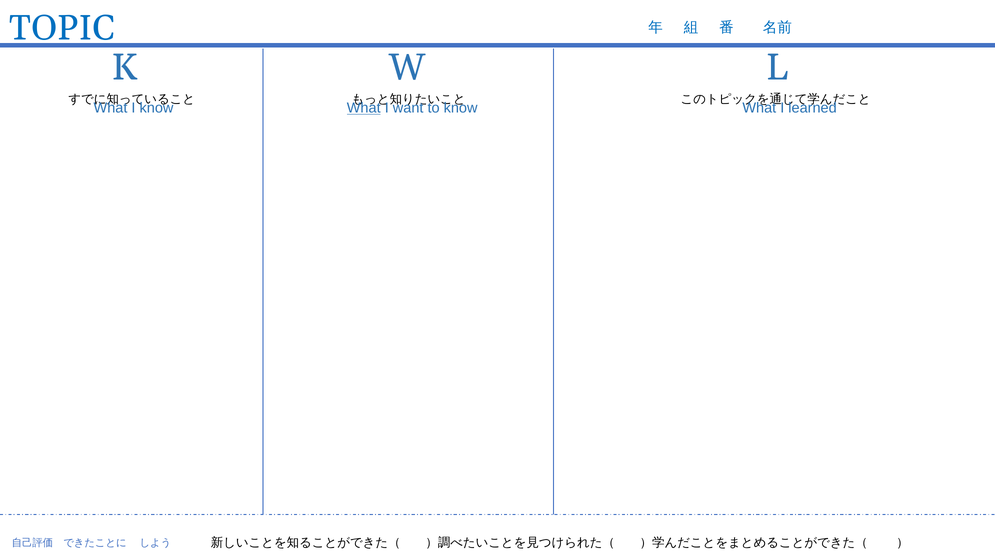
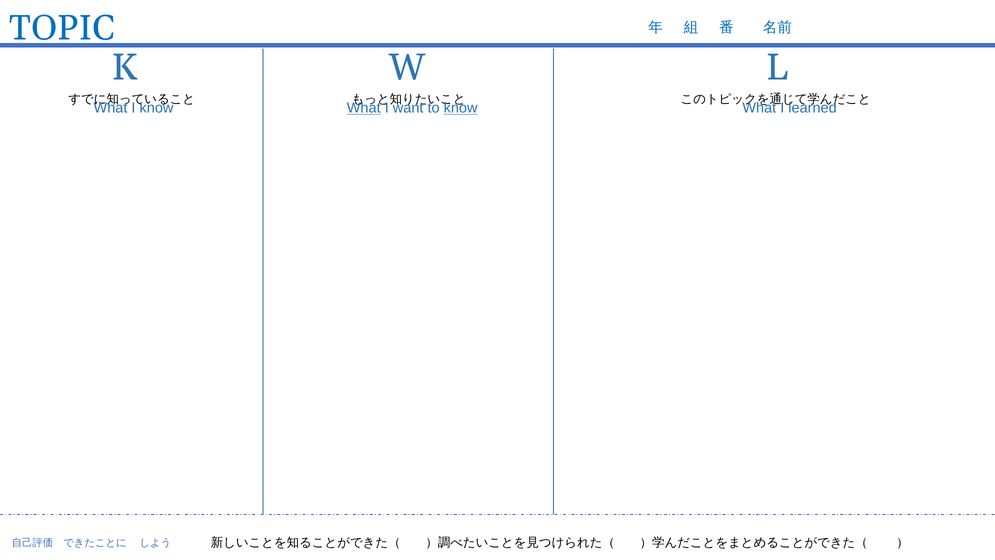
know underline: none -> present (461, 108)
